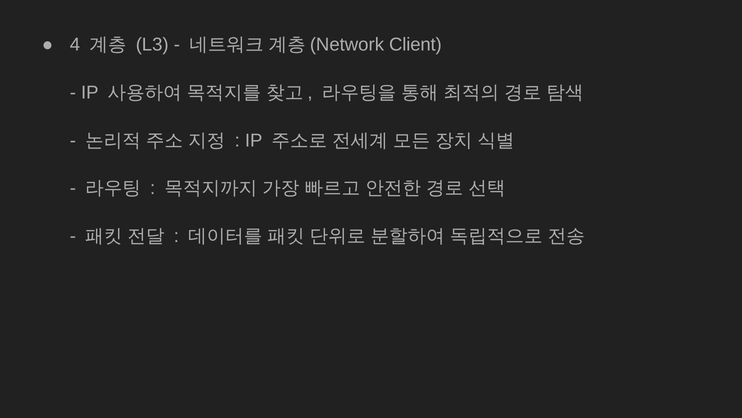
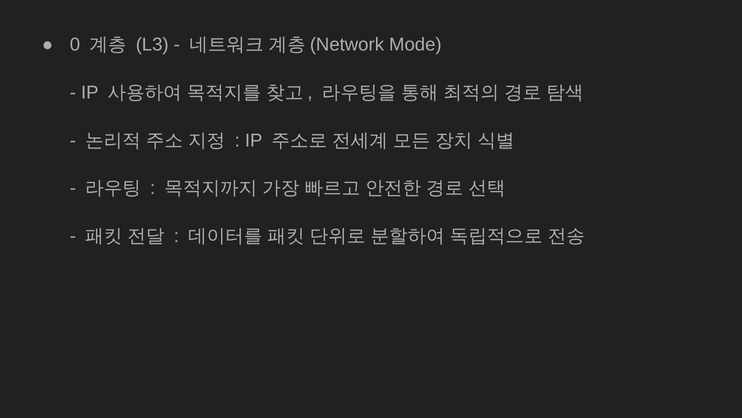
4: 4 -> 0 (75, 45)
Client: Client -> Mode (415, 45)
